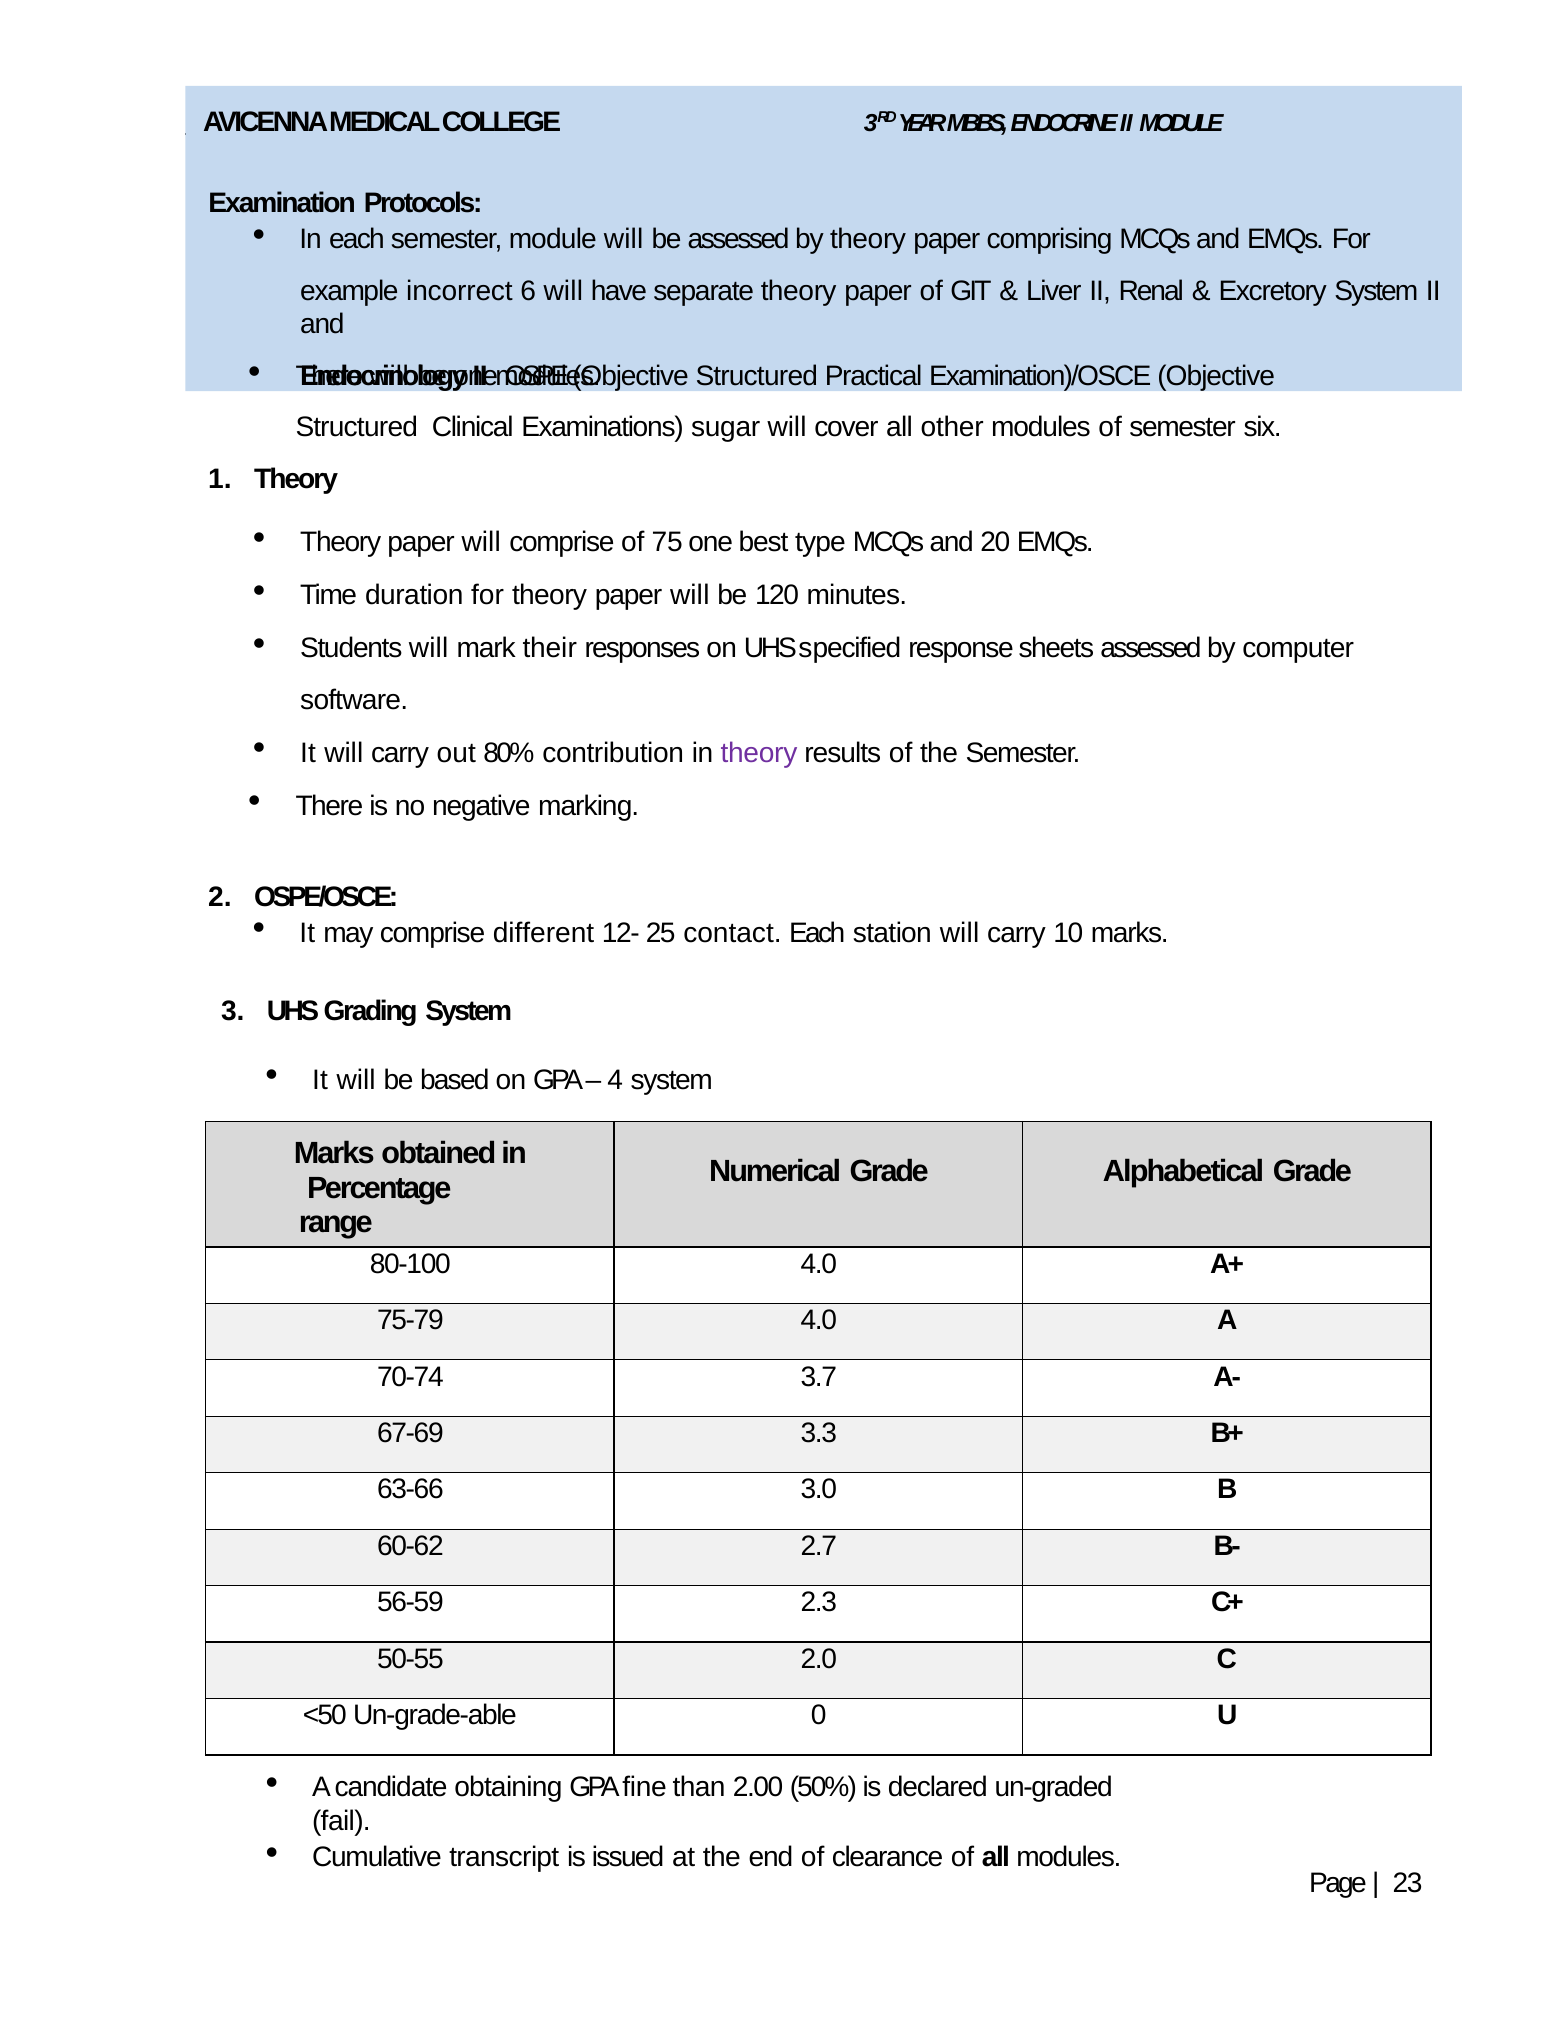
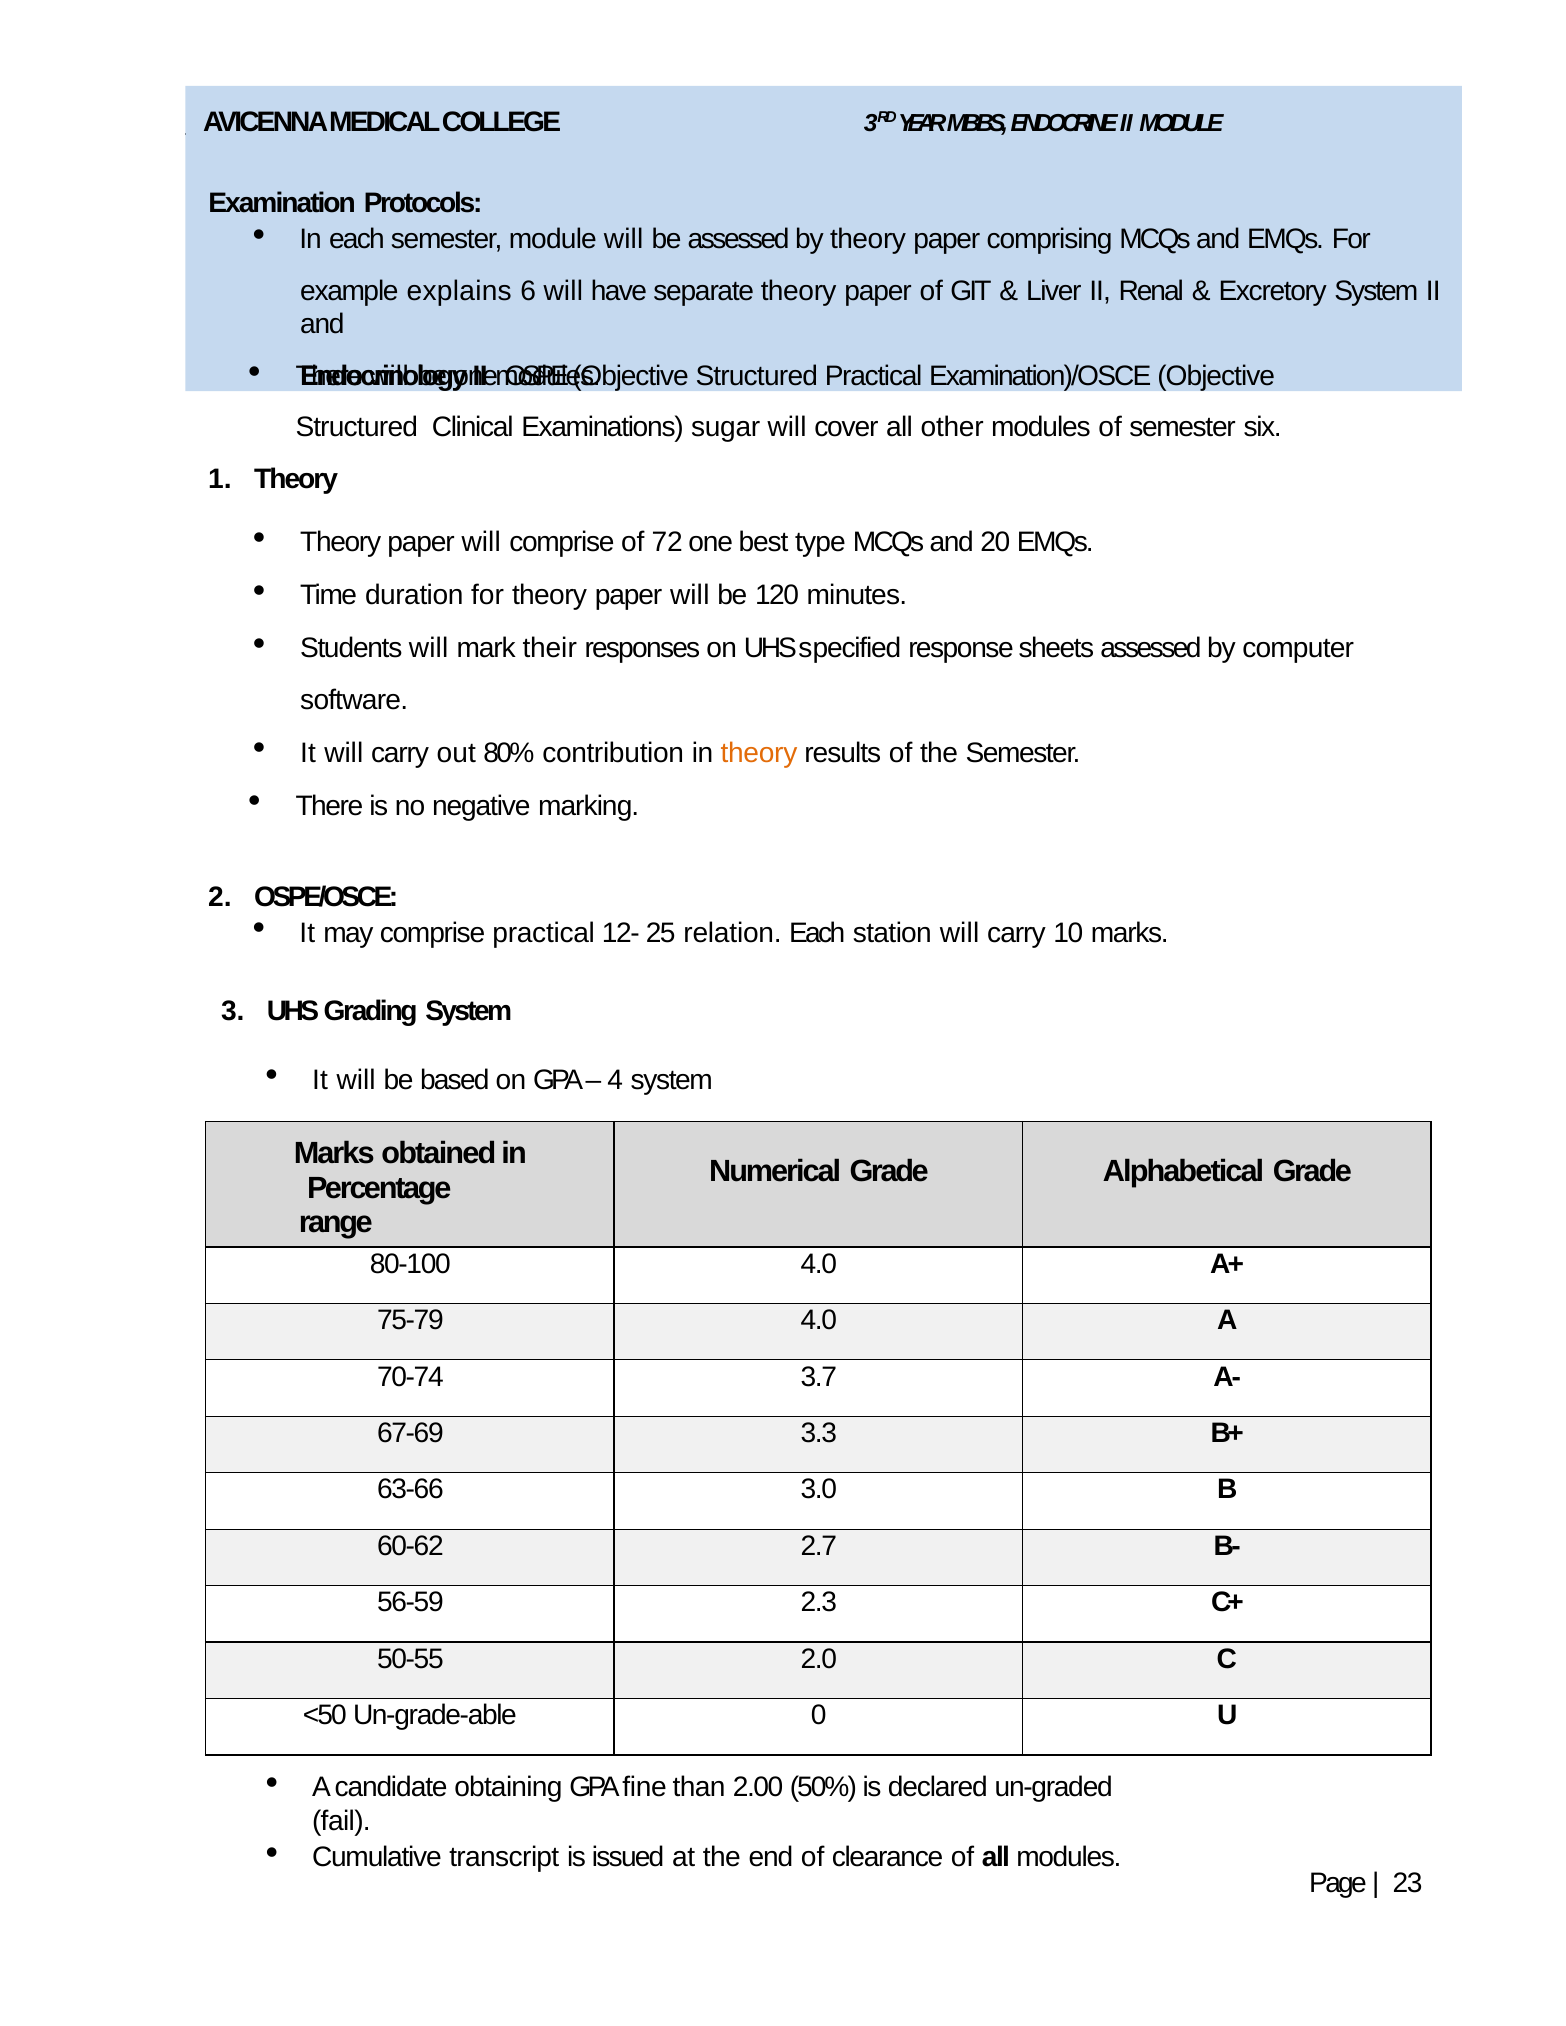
incorrect: incorrect -> explains (459, 291)
75: 75 -> 72 (667, 543)
theory colour: purple -> orange (759, 753)
comprise different: different -> practical (544, 933)
contact: contact -> relation (733, 933)
